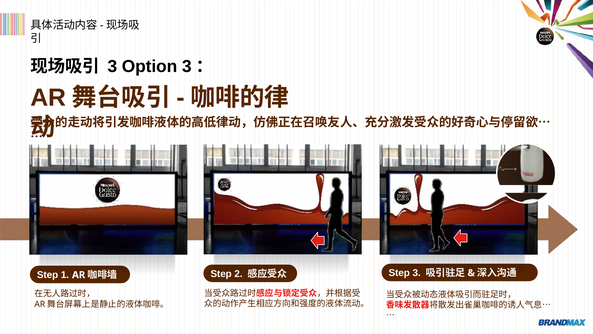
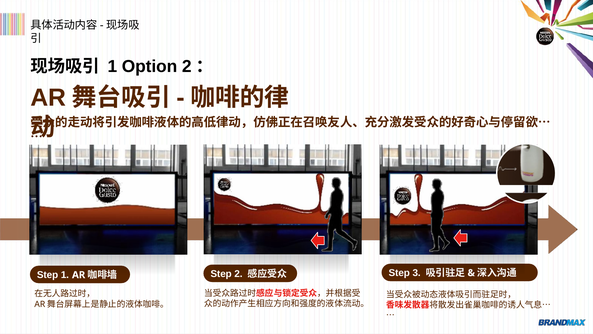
3: 3 -> 1 (112, 66)
Option 3: 3 -> 2 (187, 66)
